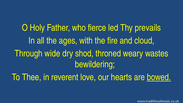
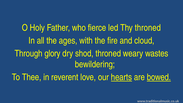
Thy prevails: prevails -> throned (148, 28)
wide: wide -> glory (52, 53)
hearts underline: none -> present (121, 77)
